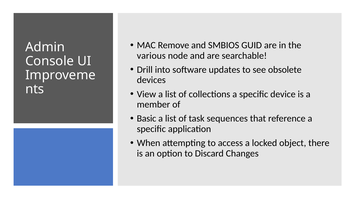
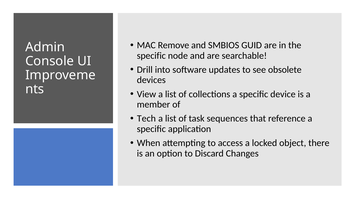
various: various -> specific (151, 56)
Basic: Basic -> Tech (146, 119)
